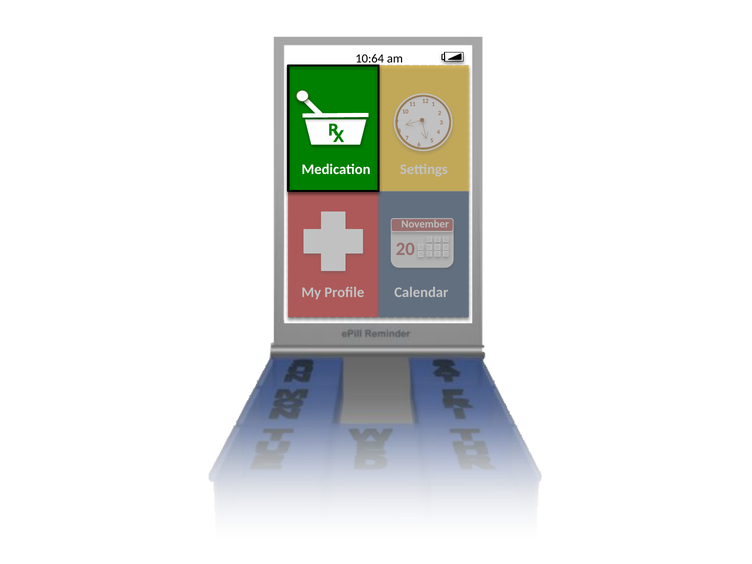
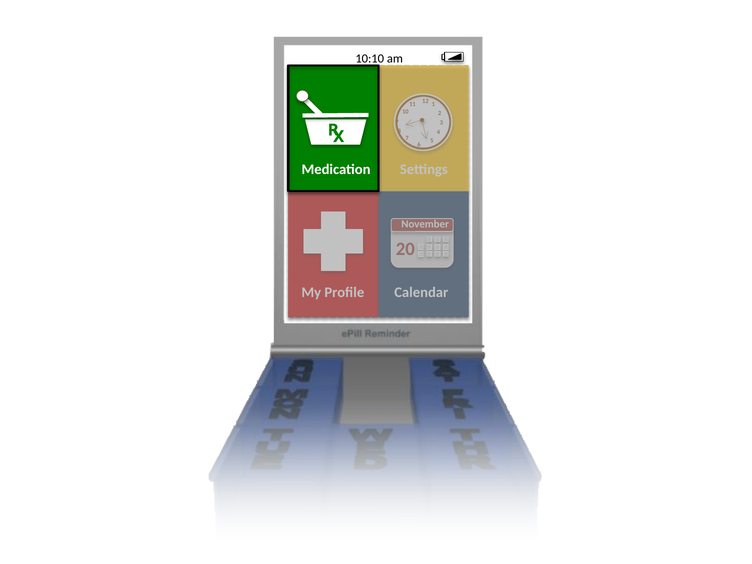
10:64: 10:64 -> 10:10 (370, 58)
